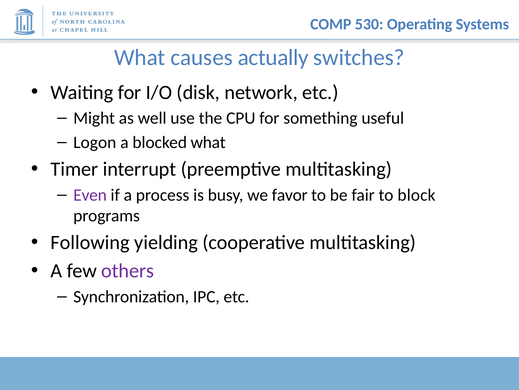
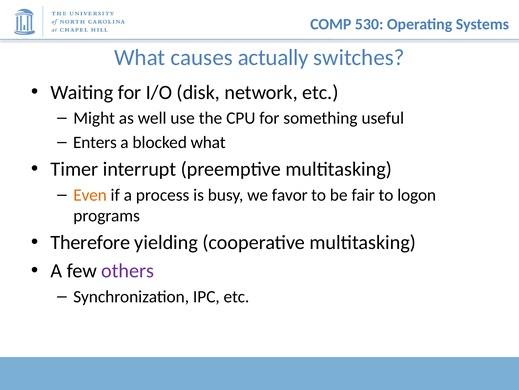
Logon: Logon -> Enters (95, 142)
Even colour: purple -> orange (90, 195)
block: block -> logon (417, 195)
Following: Following -> Therefore (90, 242)
